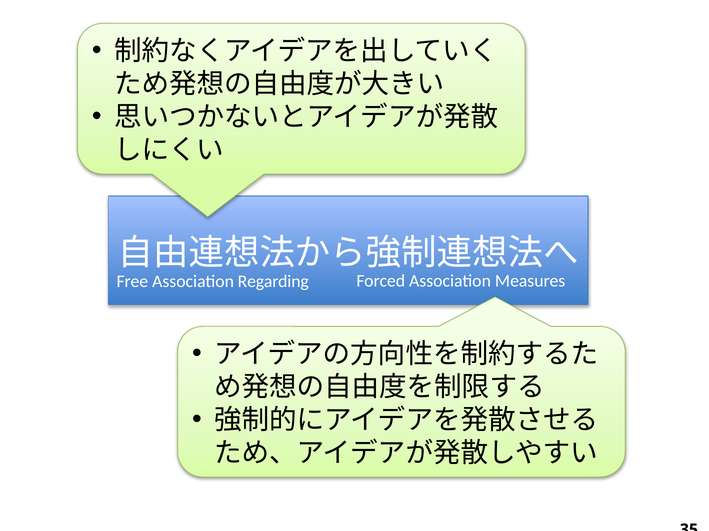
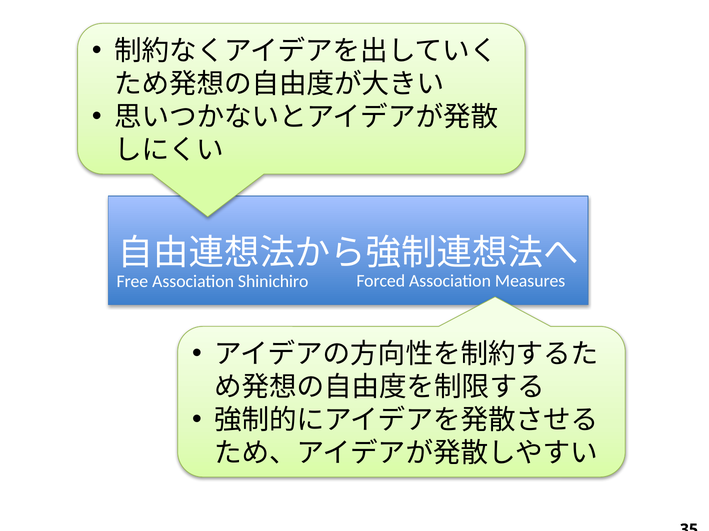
Regarding: Regarding -> Shinichiro (273, 282)
